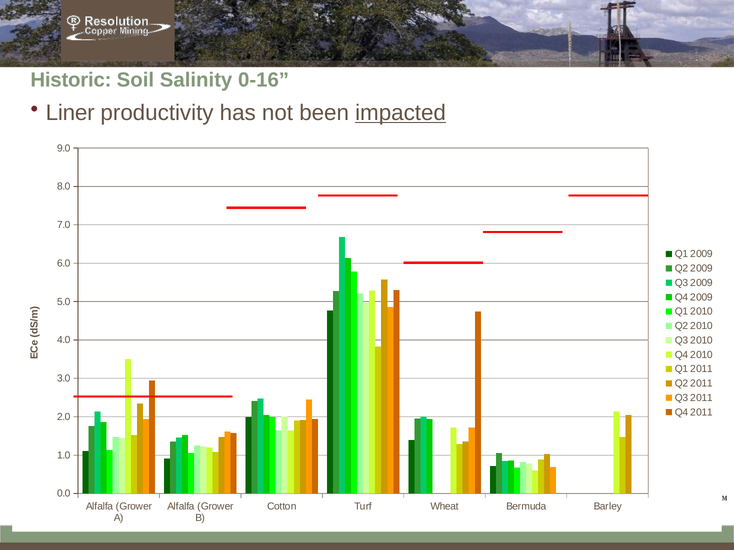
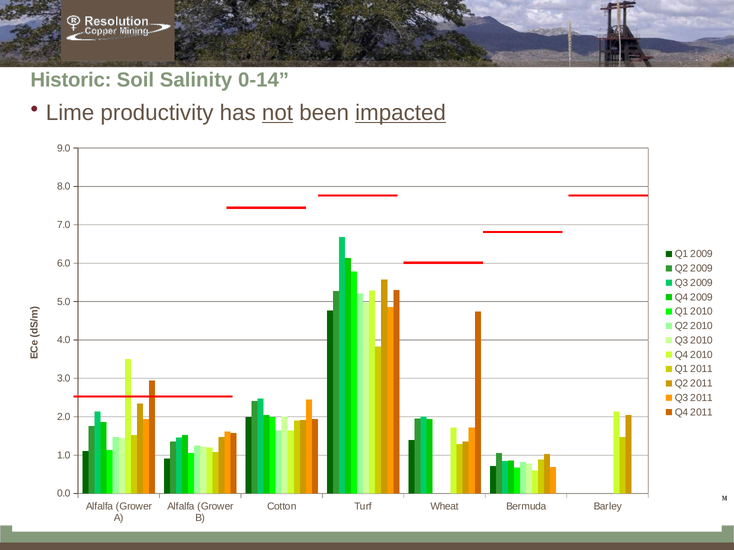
0-16: 0-16 -> 0-14 (264, 80)
Liner: Liner -> Lime (70, 113)
not underline: none -> present (278, 113)
